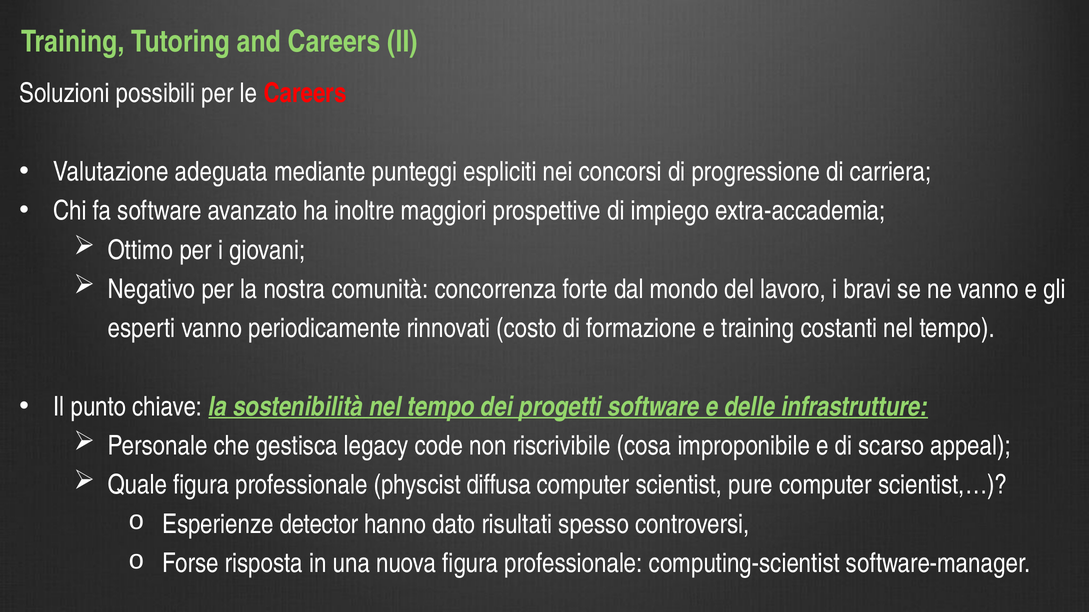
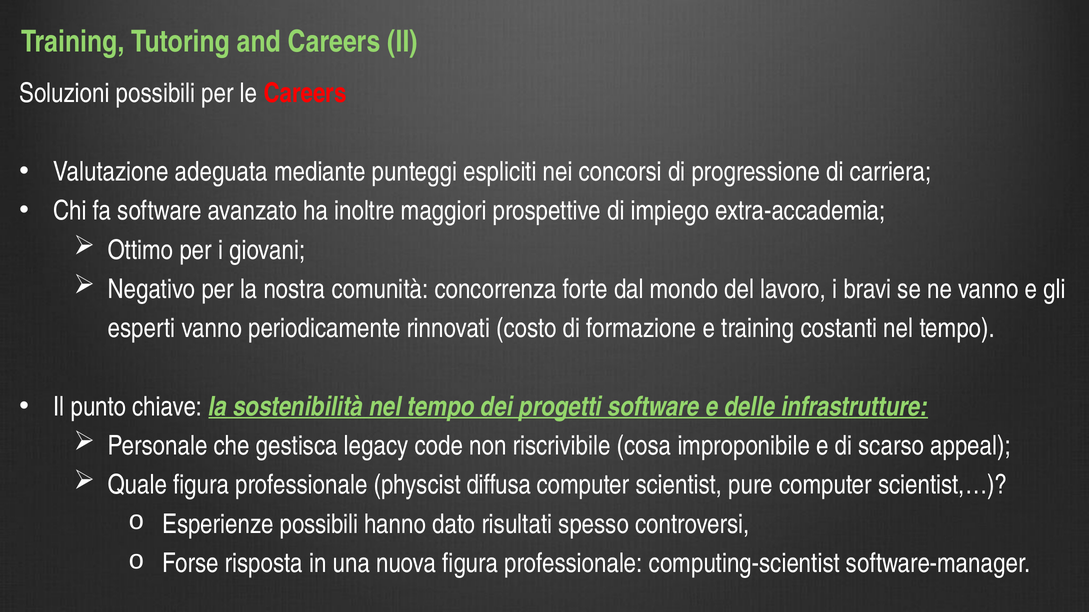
Esperienze detector: detector -> possibili (319, 525)
